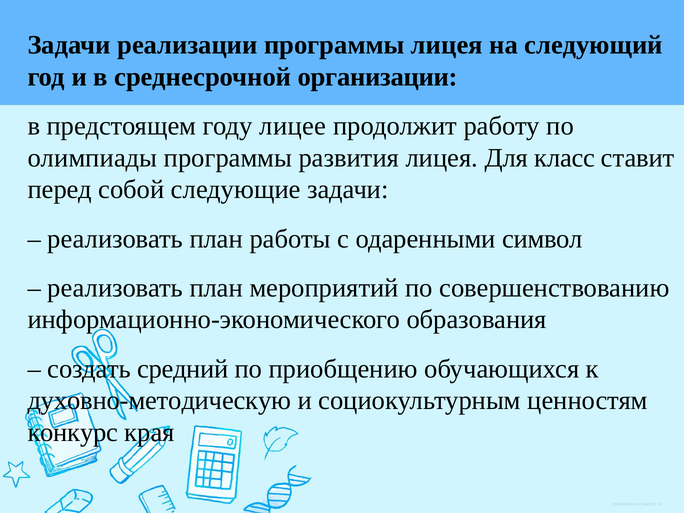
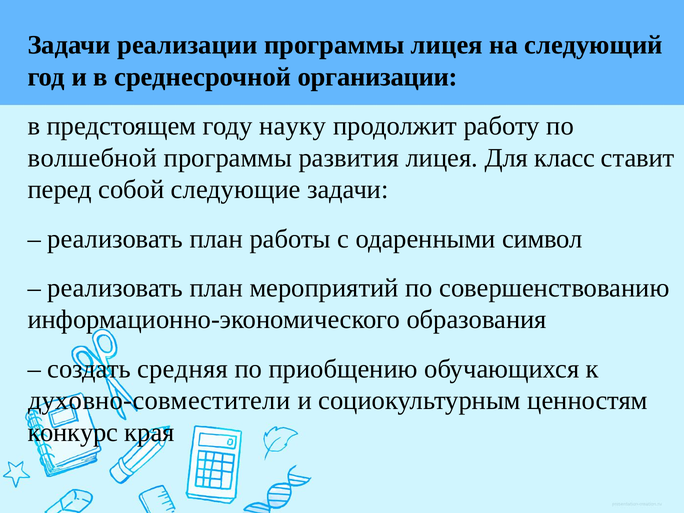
лицее: лицее -> науку (293, 126)
олимпиады: олимпиады -> волшебной (92, 158)
средний: средний -> средняя (183, 369)
духовно-методическую: духовно-методическую -> духовно-совместители (159, 401)
